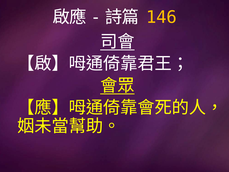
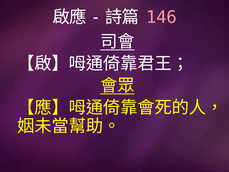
146 colour: yellow -> pink (161, 17)
